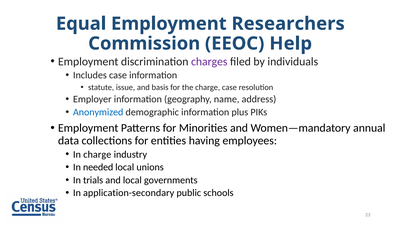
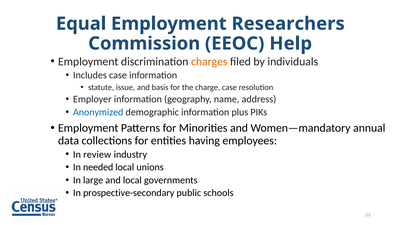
charges colour: purple -> orange (209, 62)
In charge: charge -> review (97, 155)
trials: trials -> large (93, 181)
application-secondary: application-secondary -> prospective-secondary (129, 194)
